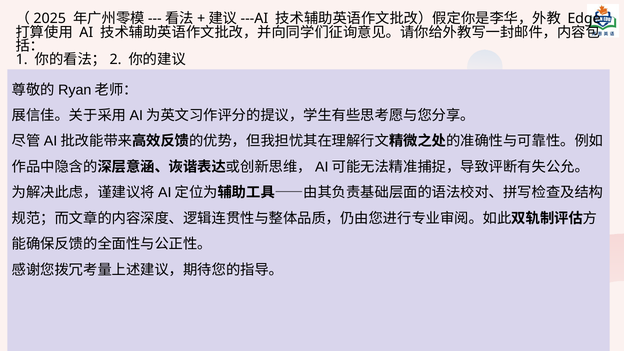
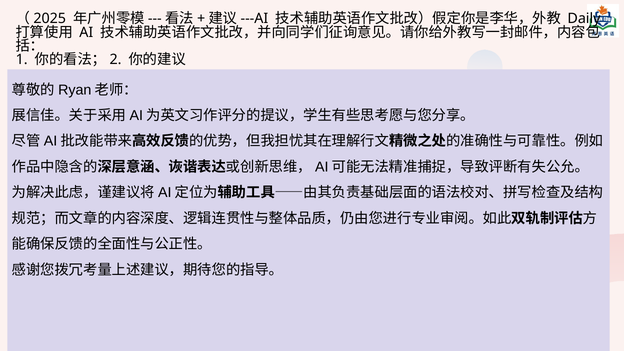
Edge: Edge -> Daily (584, 19)
